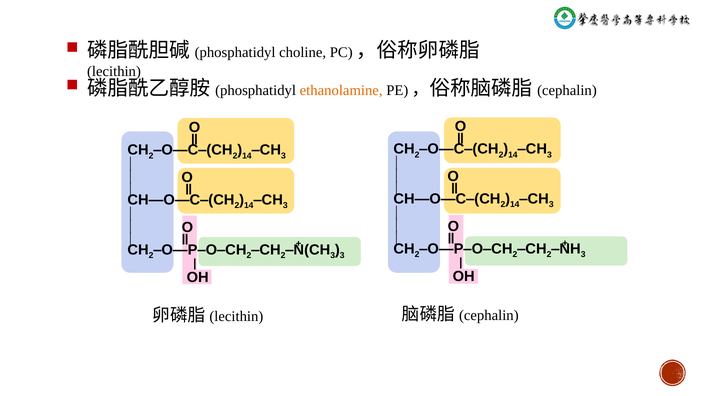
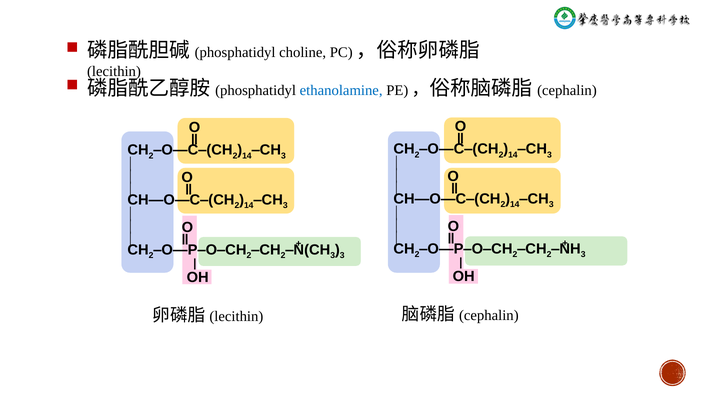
ethanolamine colour: orange -> blue (341, 90)
